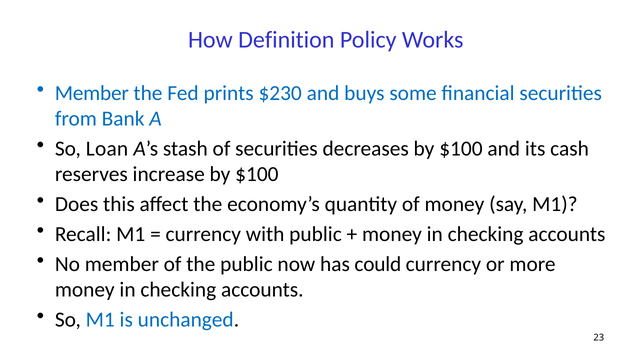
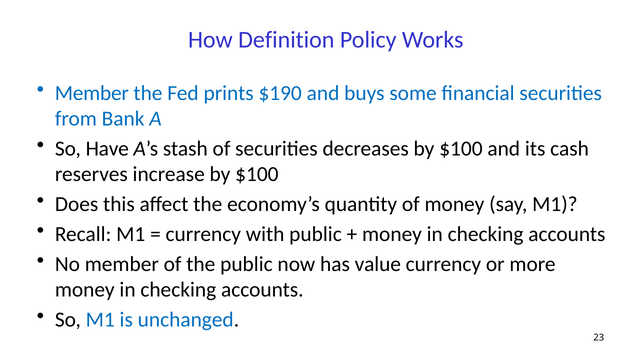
$230: $230 -> $190 (280, 93)
Loan: Loan -> Have (107, 148)
could: could -> value (378, 264)
